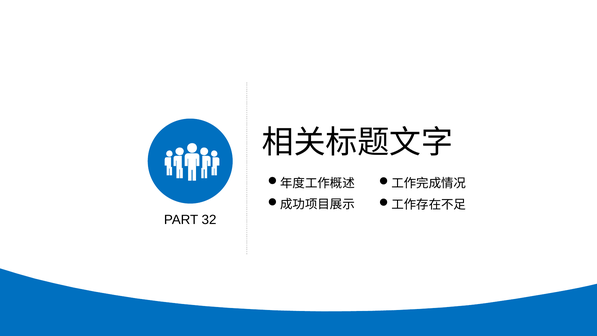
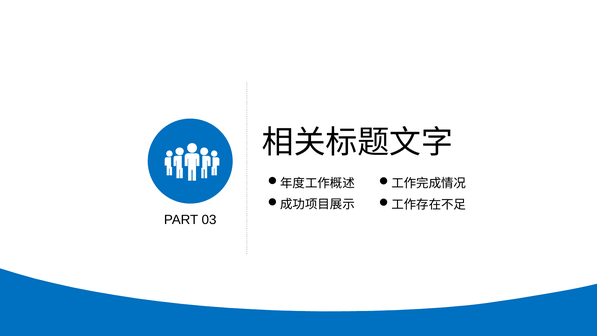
32: 32 -> 03 (209, 220)
